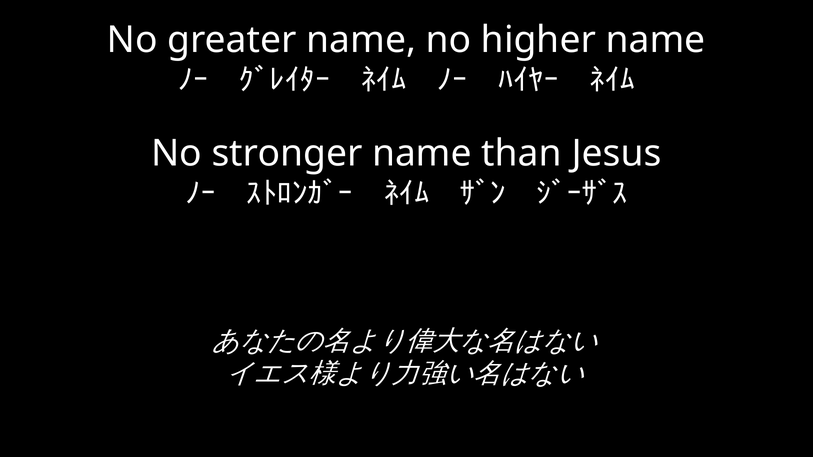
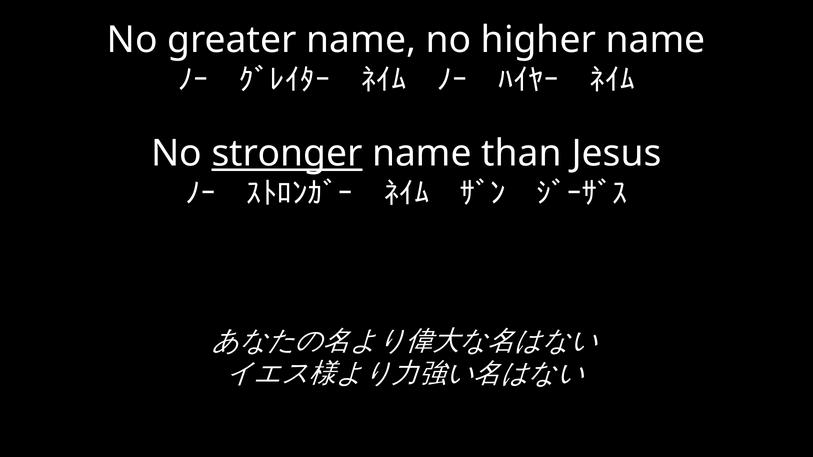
stronger underline: none -> present (287, 154)
